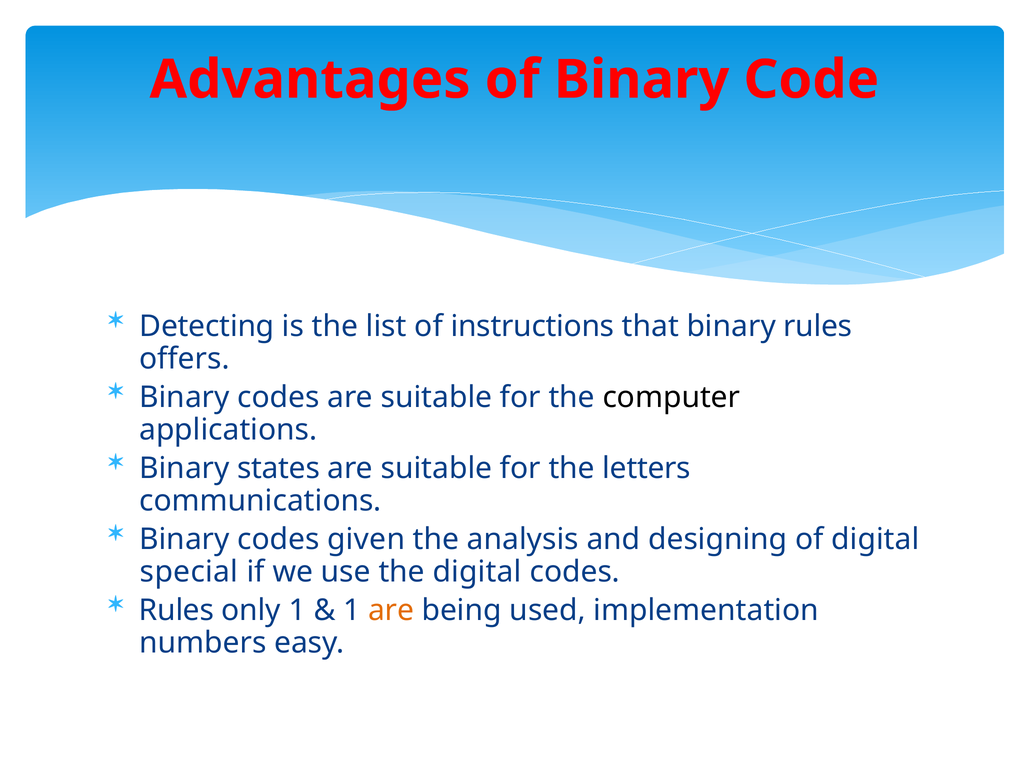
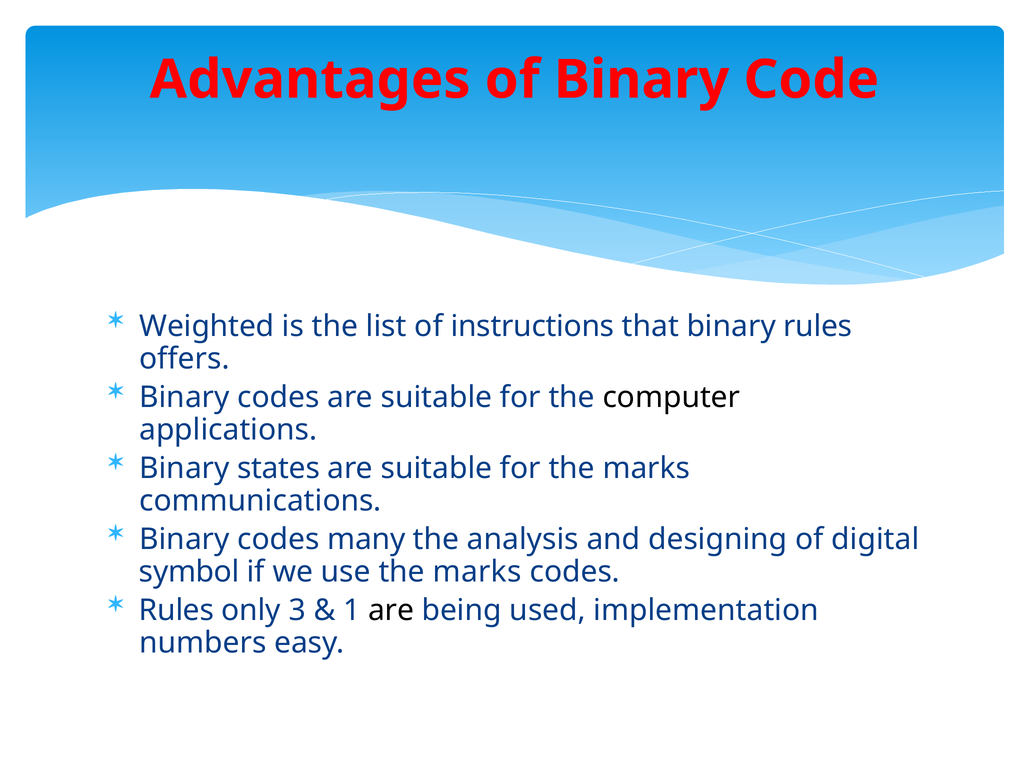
Detecting: Detecting -> Weighted (207, 326)
for the letters: letters -> marks (646, 468)
given: given -> many (366, 539)
special: special -> symbol (189, 572)
use the digital: digital -> marks (477, 572)
only 1: 1 -> 3 (297, 610)
are colour: orange -> black (391, 610)
